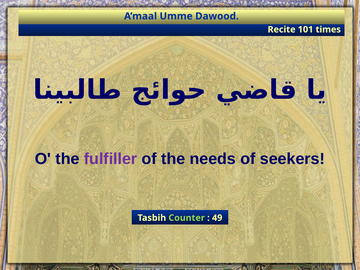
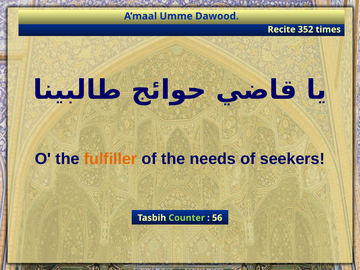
101: 101 -> 352 (306, 29)
fulfiller colour: purple -> orange (111, 159)
49: 49 -> 56 (217, 218)
